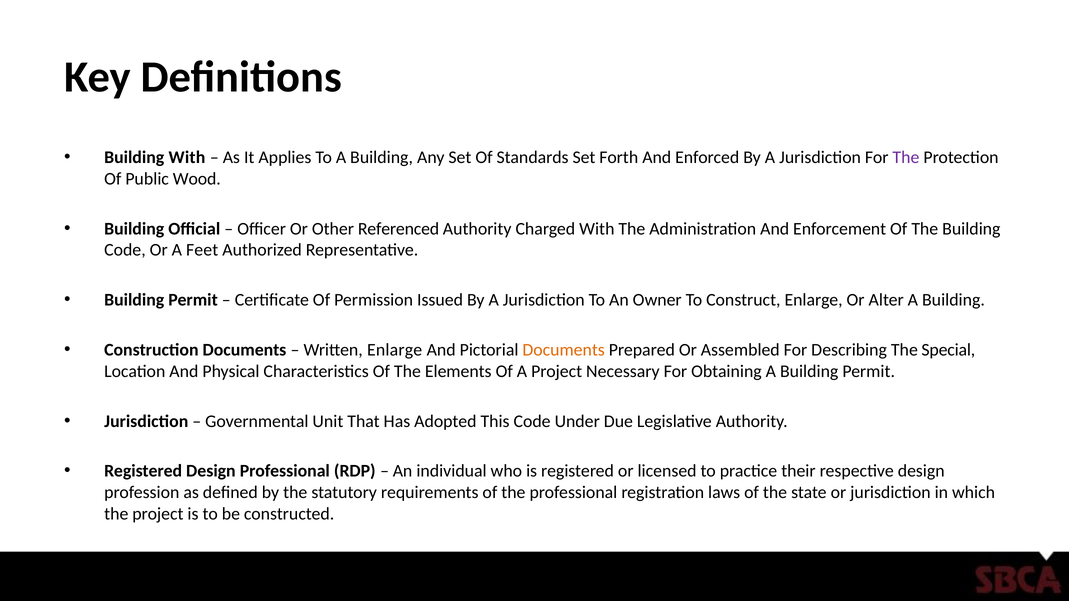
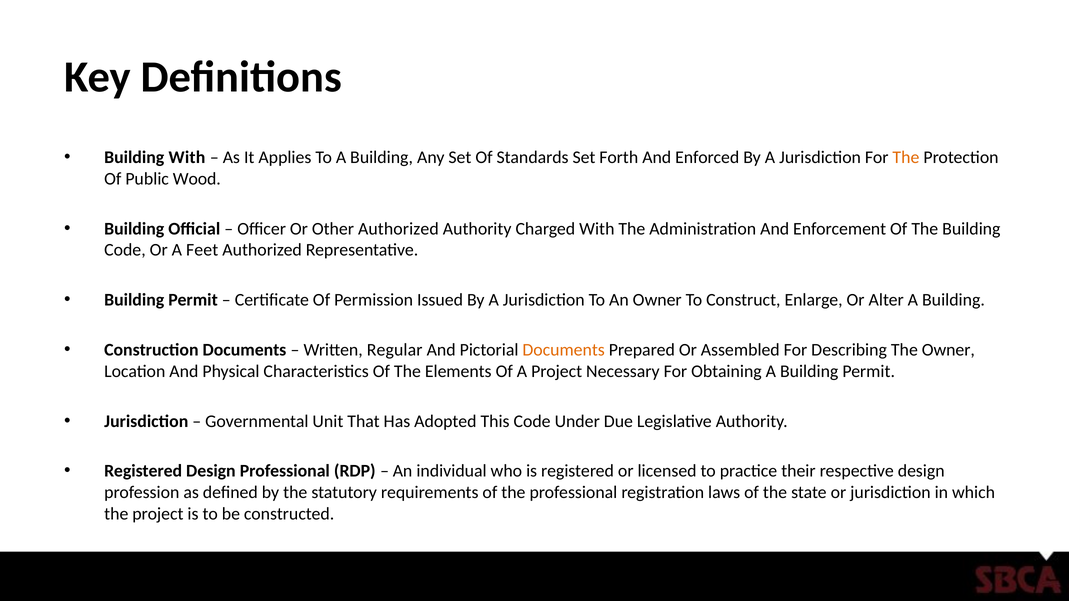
The colour: purple -> orange (906, 158)
Other Referenced: Referenced -> Authorized (398, 229)
Written Enlarge: Enlarge -> Regular (395, 350)
The Special: Special -> Owner (948, 350)
